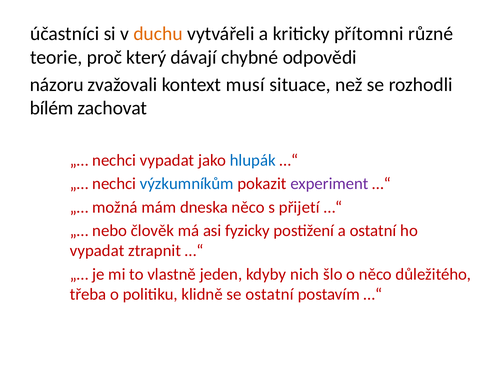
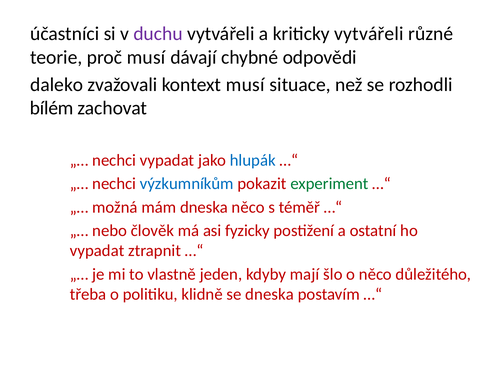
duchu colour: orange -> purple (158, 34)
kriticky přítomni: přítomni -> vytvářeli (369, 34)
proč který: který -> musí (146, 57)
názoru: názoru -> daleko (57, 85)
experiment colour: purple -> green (329, 184)
přijetí: přijetí -> téměř (299, 207)
nich: nich -> mají (305, 274)
se ostatní: ostatní -> dneska (270, 294)
